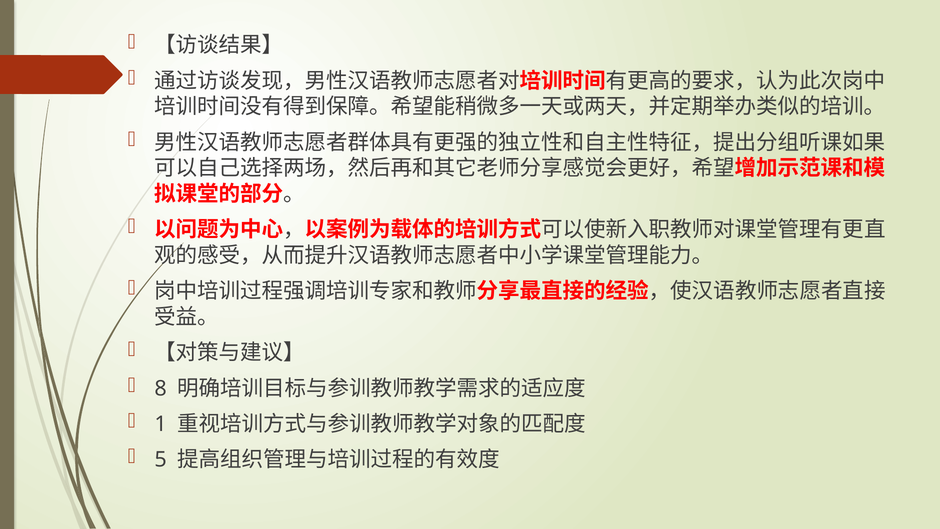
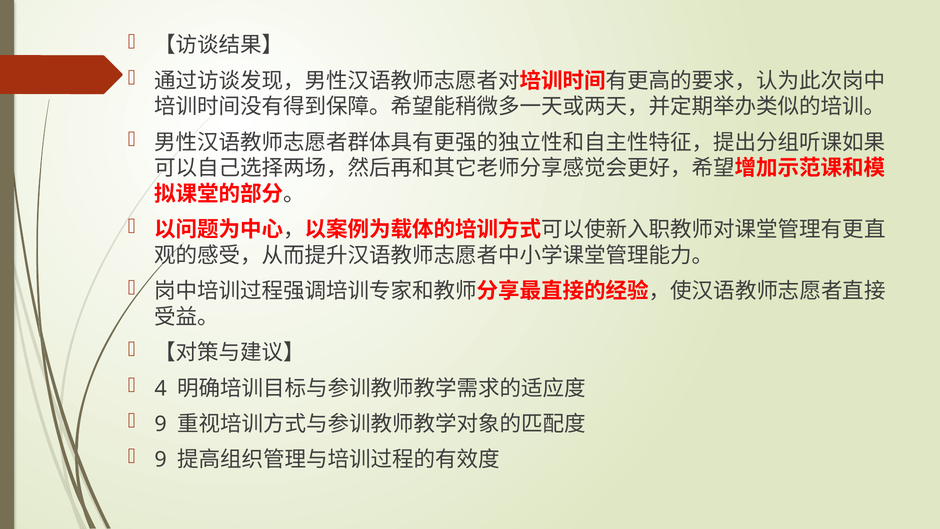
8: 8 -> 4 (161, 388)
1: 1 -> 9 (161, 424)
5: 5 -> 9 (161, 460)
